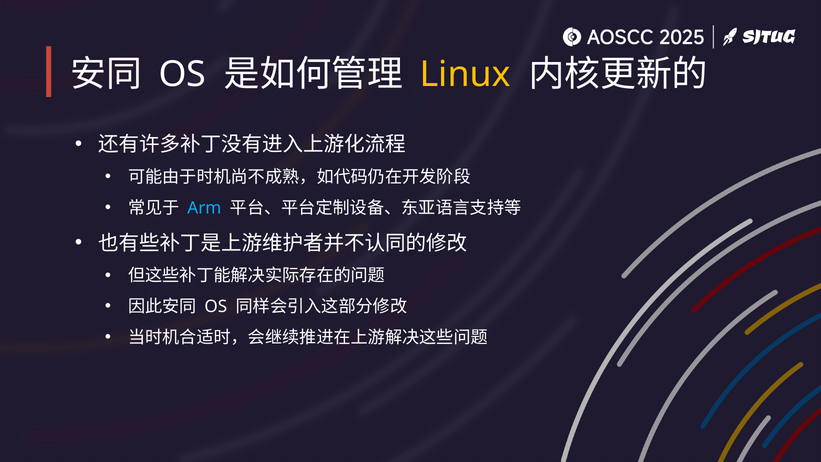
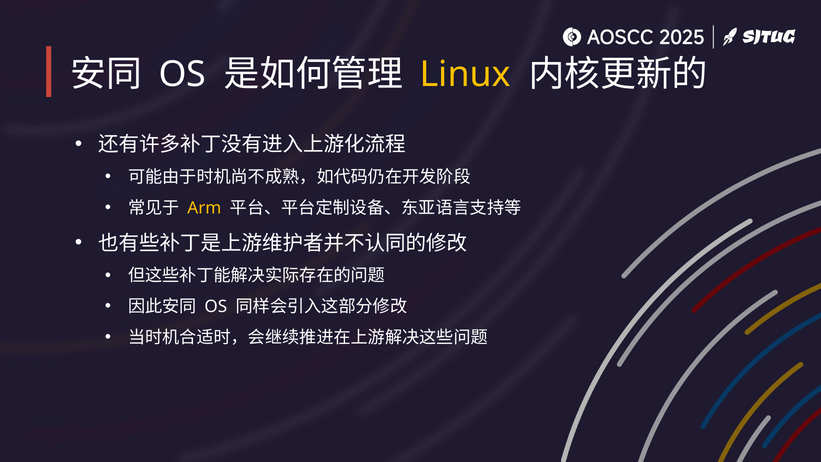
Arm colour: light blue -> yellow (204, 208)
